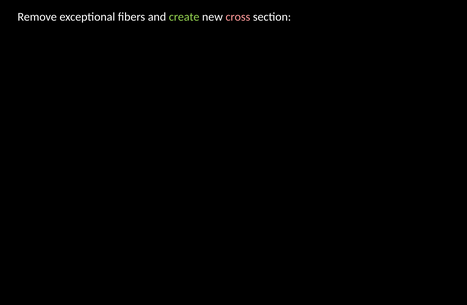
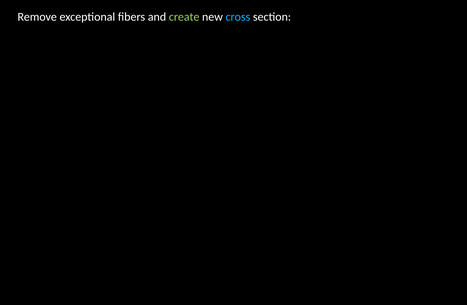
cross colour: pink -> light blue (238, 17)
